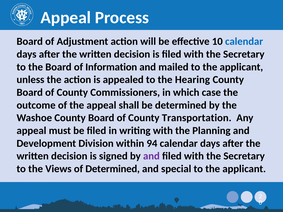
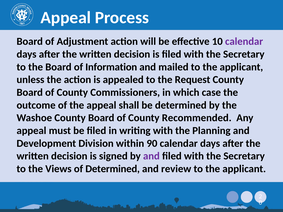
calendar colour: blue -> purple (244, 42)
Hearing: Hearing -> Request (193, 80)
Transportation: Transportation -> Recommended (197, 118)
94: 94 -> 90 (152, 143)
special: special -> review (176, 169)
